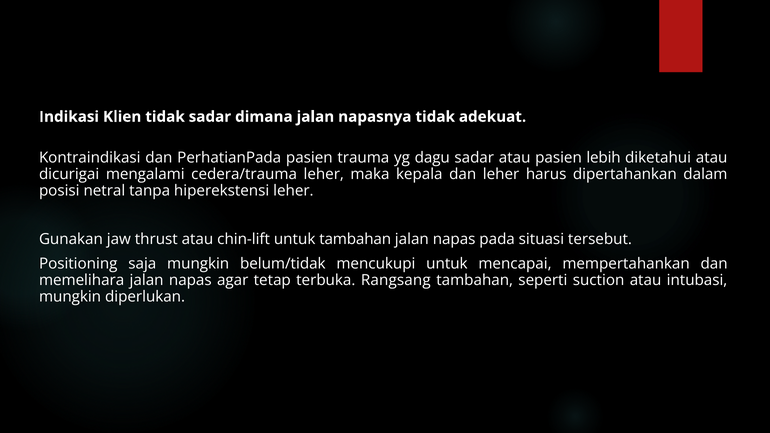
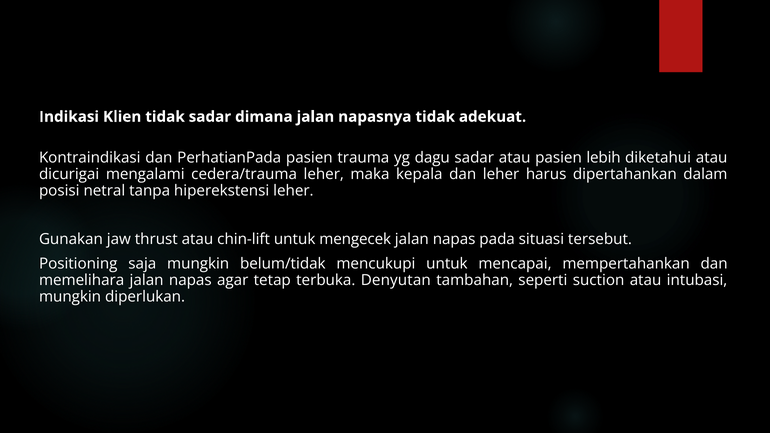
untuk tambahan: tambahan -> mengecek (355, 239)
Rangsang: Rangsang -> Denyutan (396, 280)
